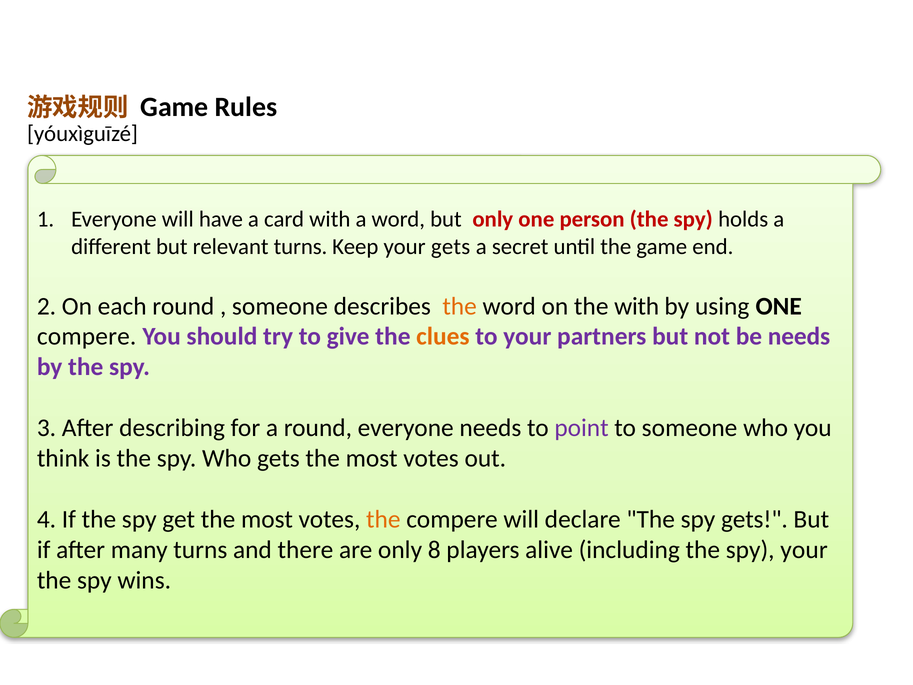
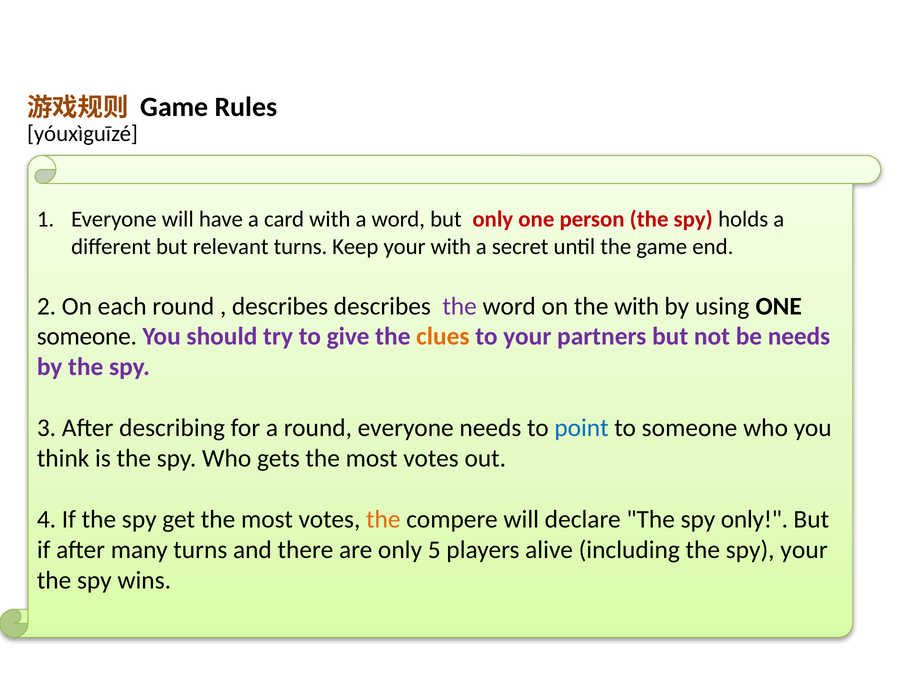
your gets: gets -> with (451, 246)
someone: someone -> describes (280, 306)
the colour: orange -> purple (460, 306)
compere: compere -> someone (87, 336)
point colour: purple -> blue (582, 428)
spy gets: gets -> only (754, 519)
8: 8 -> 5 (434, 550)
